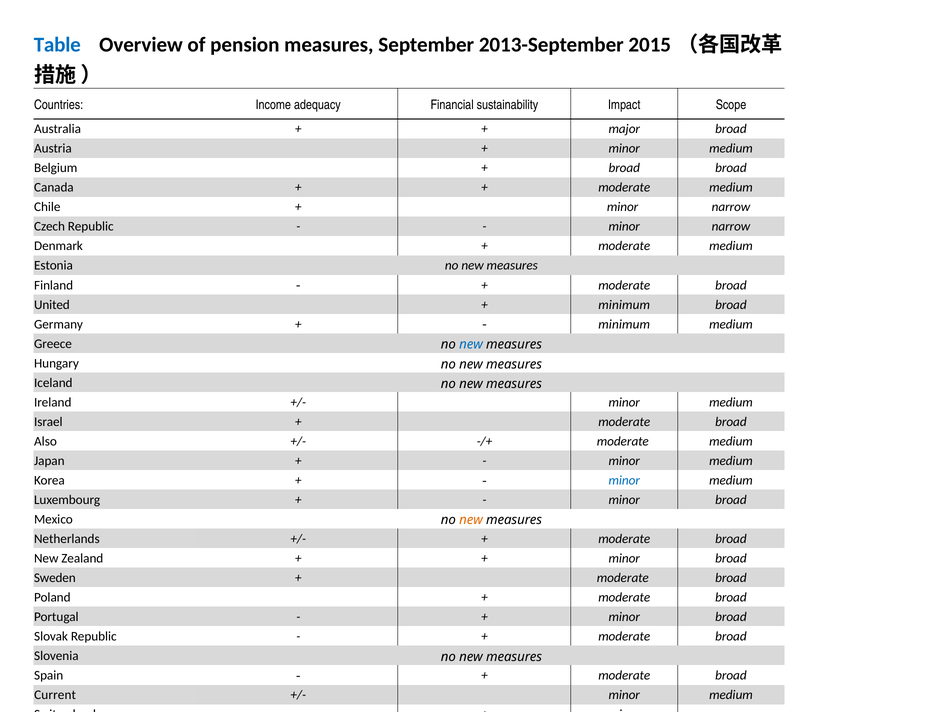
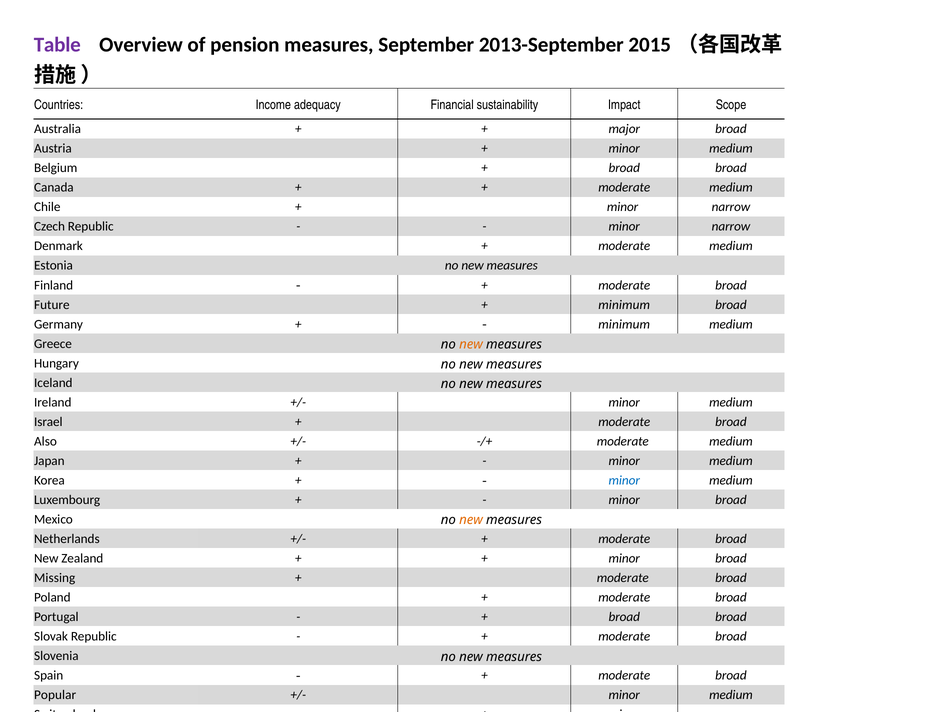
Table colour: blue -> purple (57, 45)
United: United -> Future (52, 305)
new colour: blue -> orange (471, 345)
Sweden: Sweden -> Missing (55, 578)
minor: minor -> broad (624, 617)
Current: Current -> Popular (55, 695)
